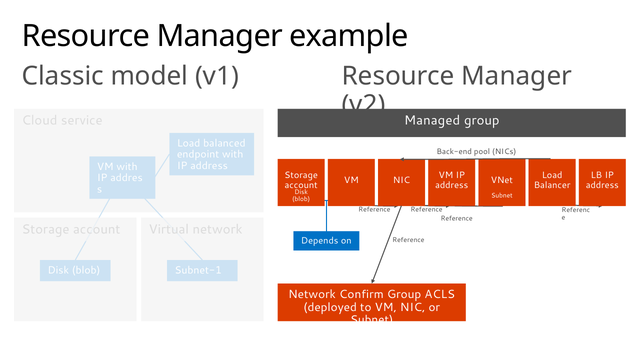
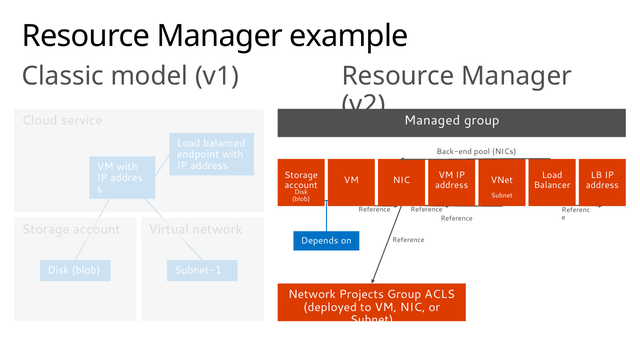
Confirm: Confirm -> Projects (361, 294)
